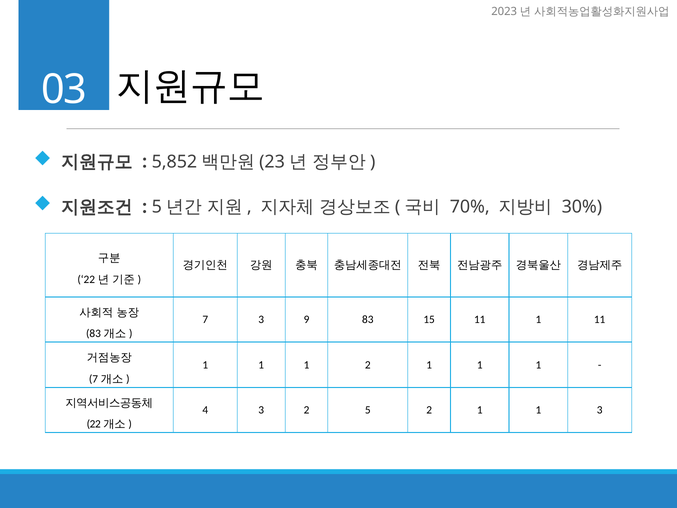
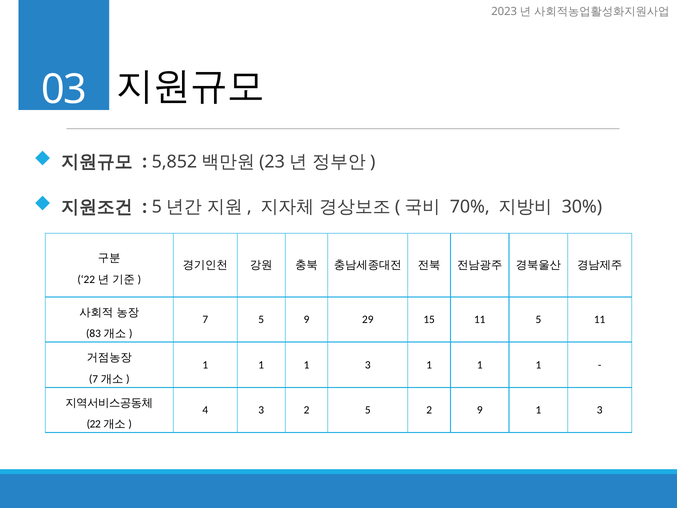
7 3: 3 -> 5 (261, 319)
83: 83 -> 29 (368, 319)
11 1: 1 -> 5 (538, 319)
1 1 2: 2 -> 3 (368, 365)
5 2 1: 1 -> 9 (480, 410)
